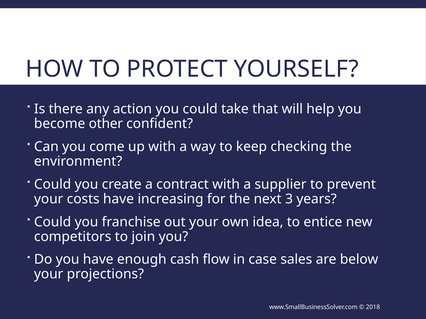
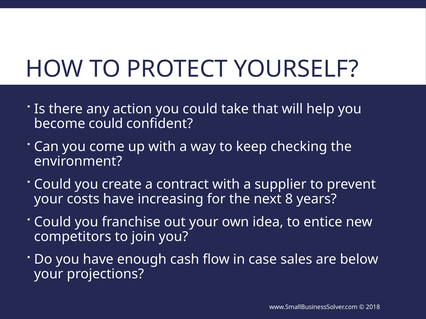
become other: other -> could (106, 124)
3: 3 -> 8 (289, 199)
